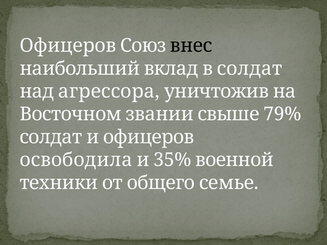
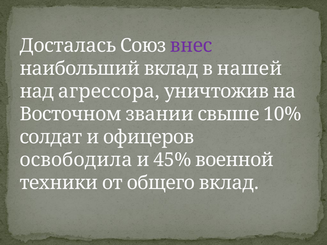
Офицеров: Офицеров -> Досталась (68, 46)
внес colour: black -> purple (191, 46)
в солдат: солдат -> нашей (250, 69)
79%: 79% -> 10% (282, 114)
35%: 35% -> 45% (172, 160)
общего семье: семье -> вклад (229, 183)
